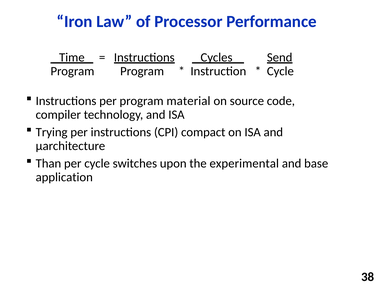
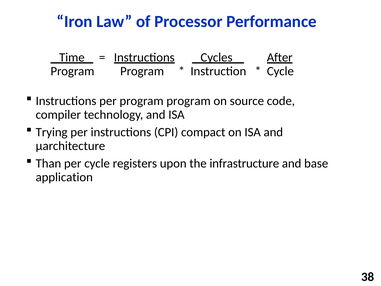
Send: Send -> After (280, 57)
per program material: material -> program (189, 101)
switches: switches -> registers (135, 163)
experimental: experimental -> infrastructure (244, 163)
